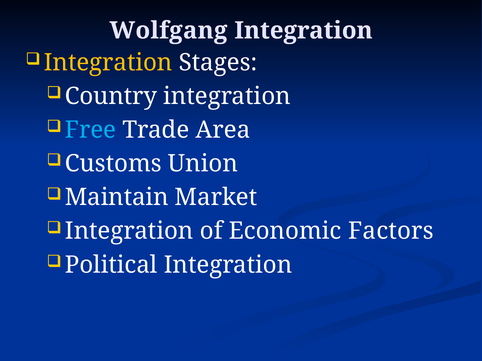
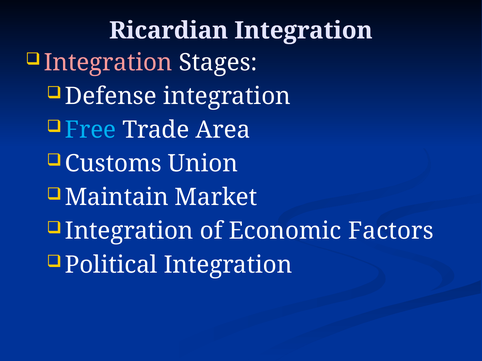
Wolfgang: Wolfgang -> Ricardian (169, 31)
Integration colour: yellow -> pink (108, 63)
Country: Country -> Defense (111, 96)
